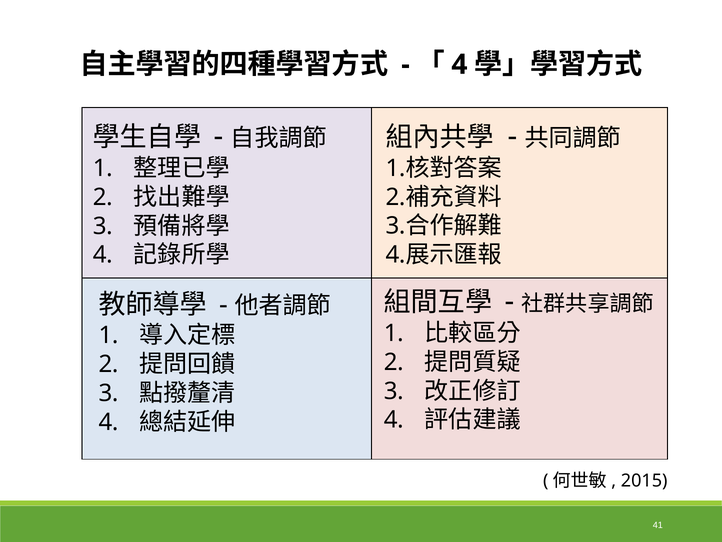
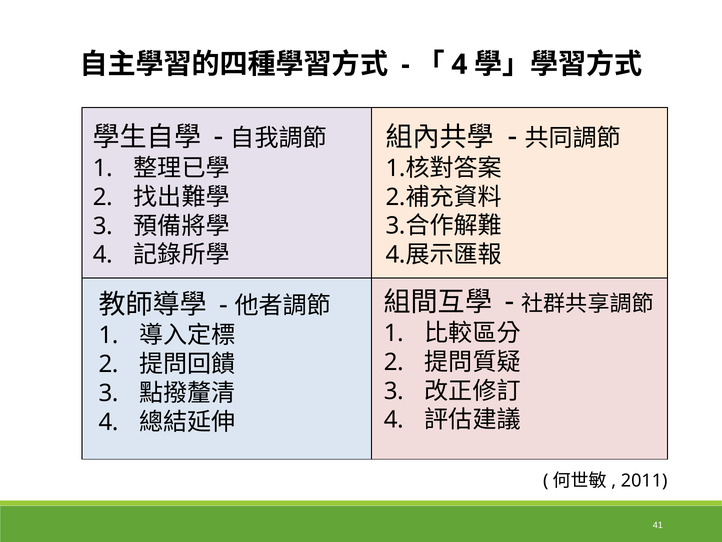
2015: 2015 -> 2011 (644, 480)
